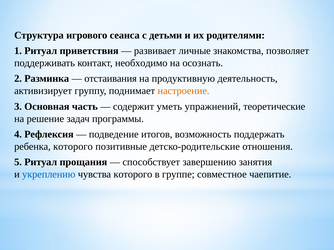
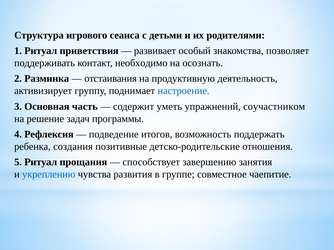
личные: личные -> особый (195, 51)
настроение colour: orange -> blue (184, 91)
теоретические: теоретические -> соучастником (274, 107)
ребенка которого: которого -> создания (73, 147)
чувства которого: которого -> развития (133, 175)
